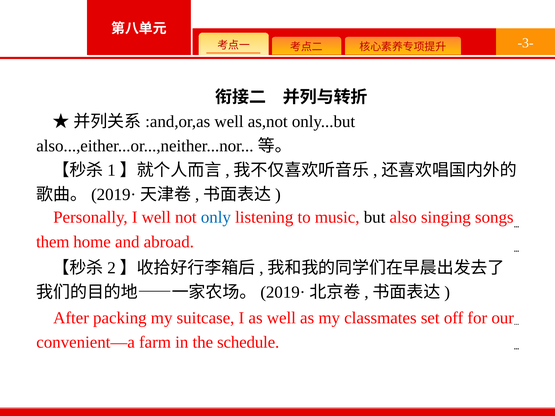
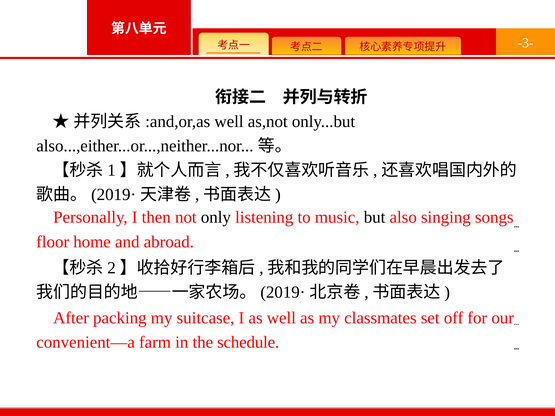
I well: well -> then (156, 218)
only colour: blue -> black (216, 218)
them: them -> floor (53, 242)
